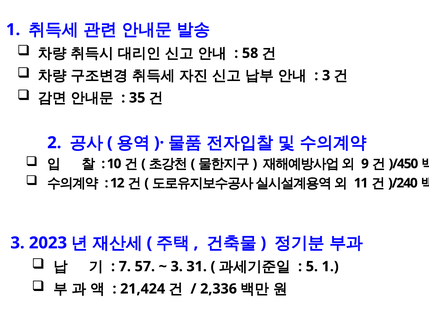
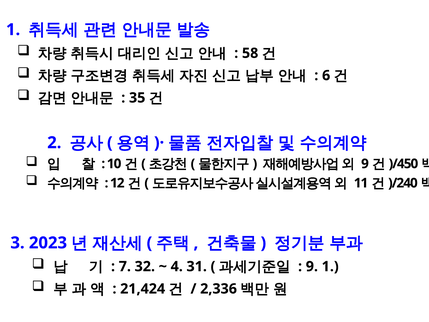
3: 3 -> 6 (326, 75)
57: 57 -> 32 (145, 266)
3: 3 -> 4 (177, 266)
5: 5 -> 9 (312, 266)
